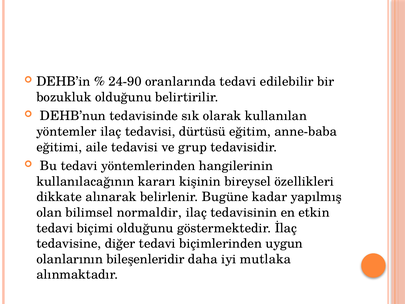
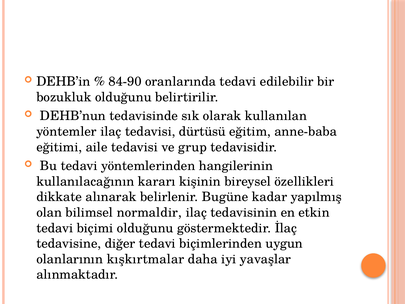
24-90: 24-90 -> 84-90 (125, 82)
bileşenleridir: bileşenleridir -> kışkırtmalar (145, 259)
mutlaka: mutlaka -> yavaşlar (266, 259)
